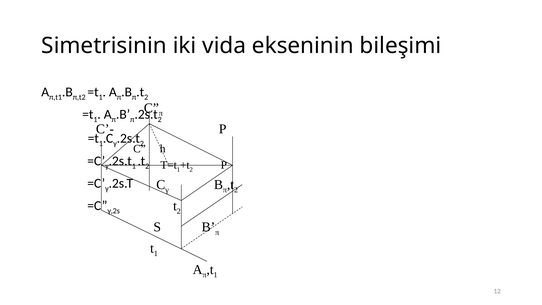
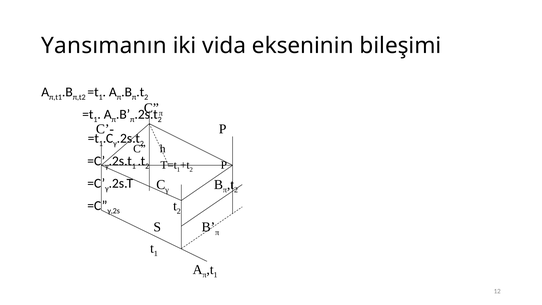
Simetrisinin: Simetrisinin -> Yansımanın (104, 46)
